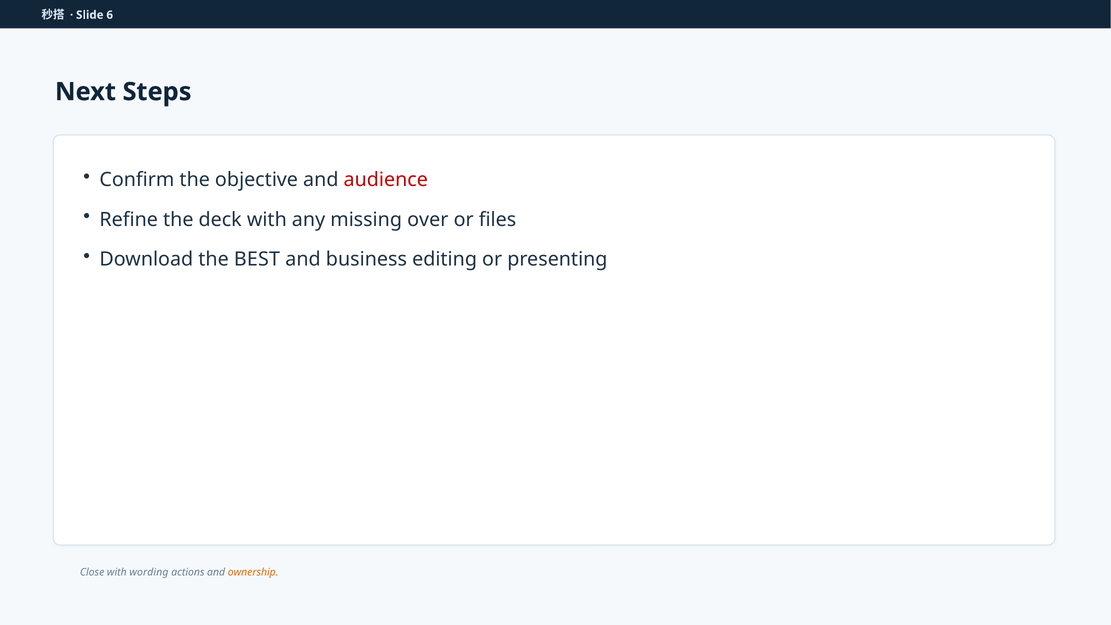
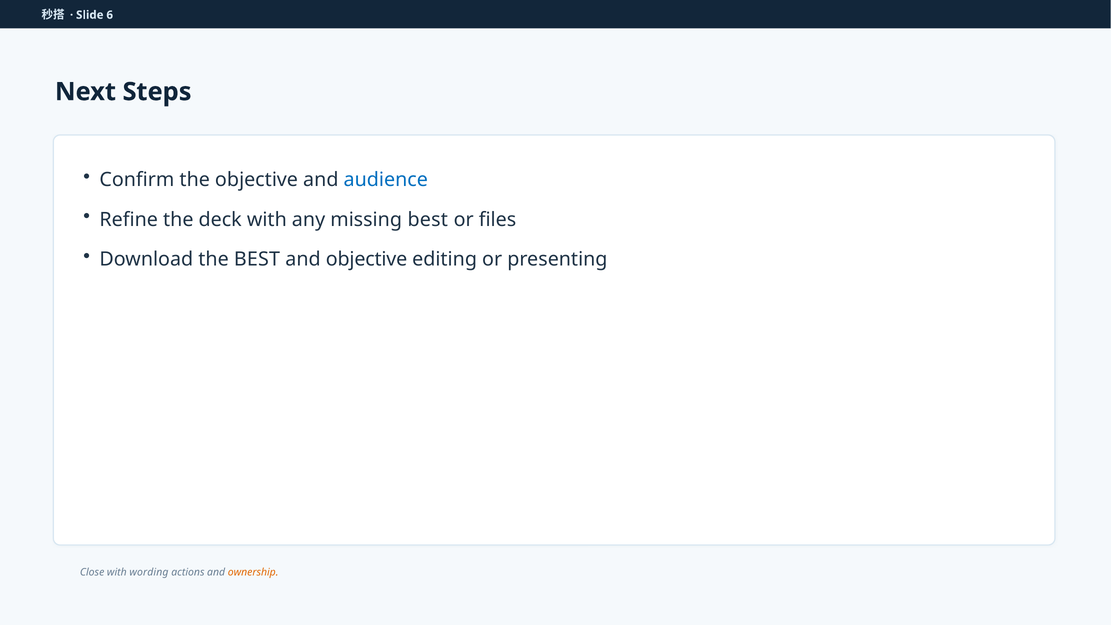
audience colour: red -> blue (386, 180)
missing over: over -> best (428, 220)
and business: business -> objective (367, 259)
